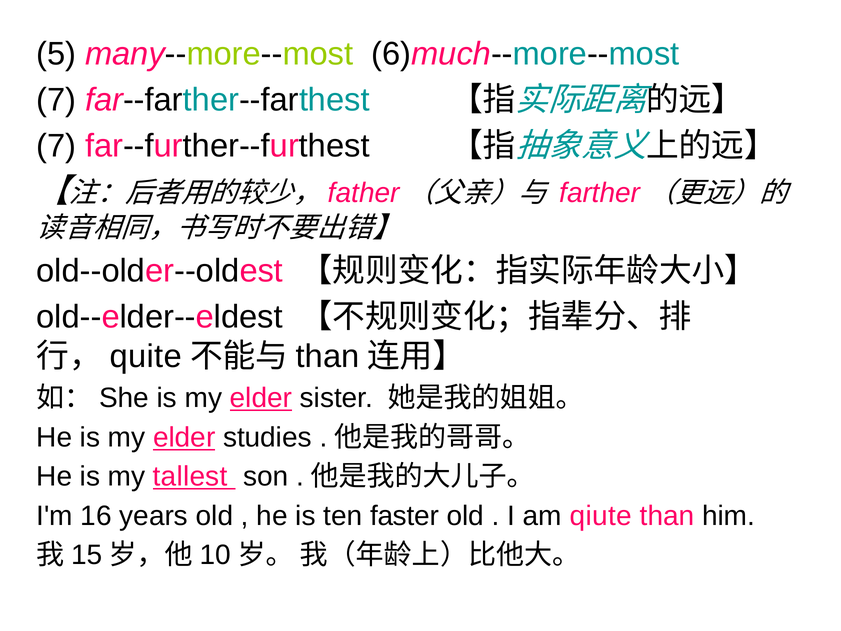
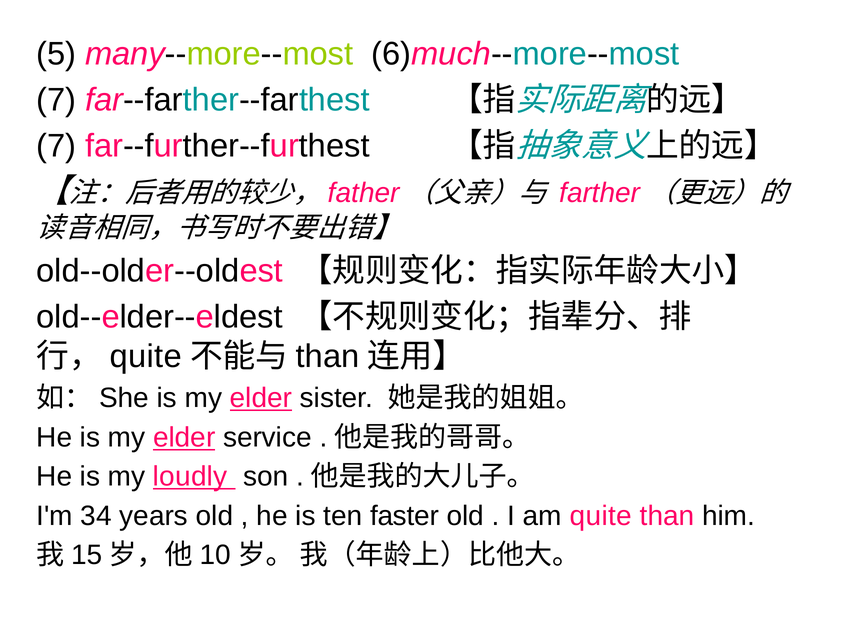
studies: studies -> service (267, 437)
tallest: tallest -> loudly (190, 476)
16: 16 -> 34 (96, 516)
am qiute: qiute -> quite (601, 516)
